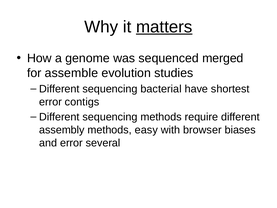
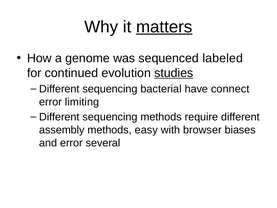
merged: merged -> labeled (223, 58)
assemble: assemble -> continued (71, 73)
studies underline: none -> present (174, 73)
shortest: shortest -> connect (230, 89)
contigs: contigs -> limiting (82, 102)
